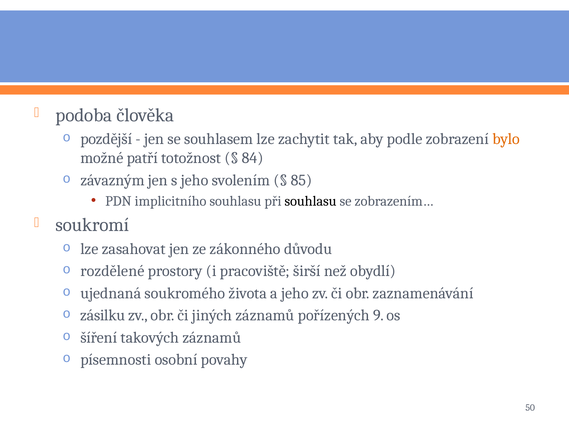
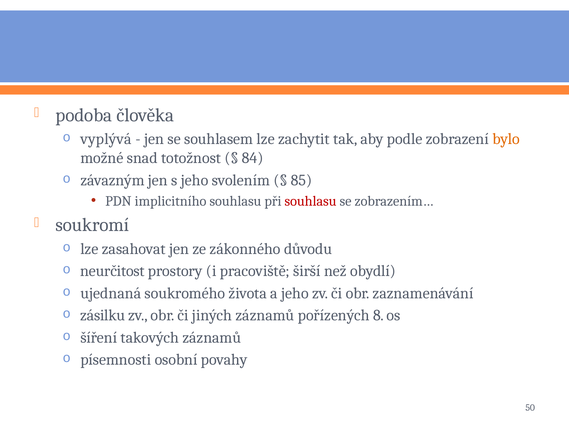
pozdější: pozdější -> vyplývá (106, 139)
patří: patří -> snad (142, 158)
souhlasu colour: black -> red (311, 201)
rozdělené: rozdělené -> neurčitost (112, 271)
9: 9 -> 8 (378, 315)
